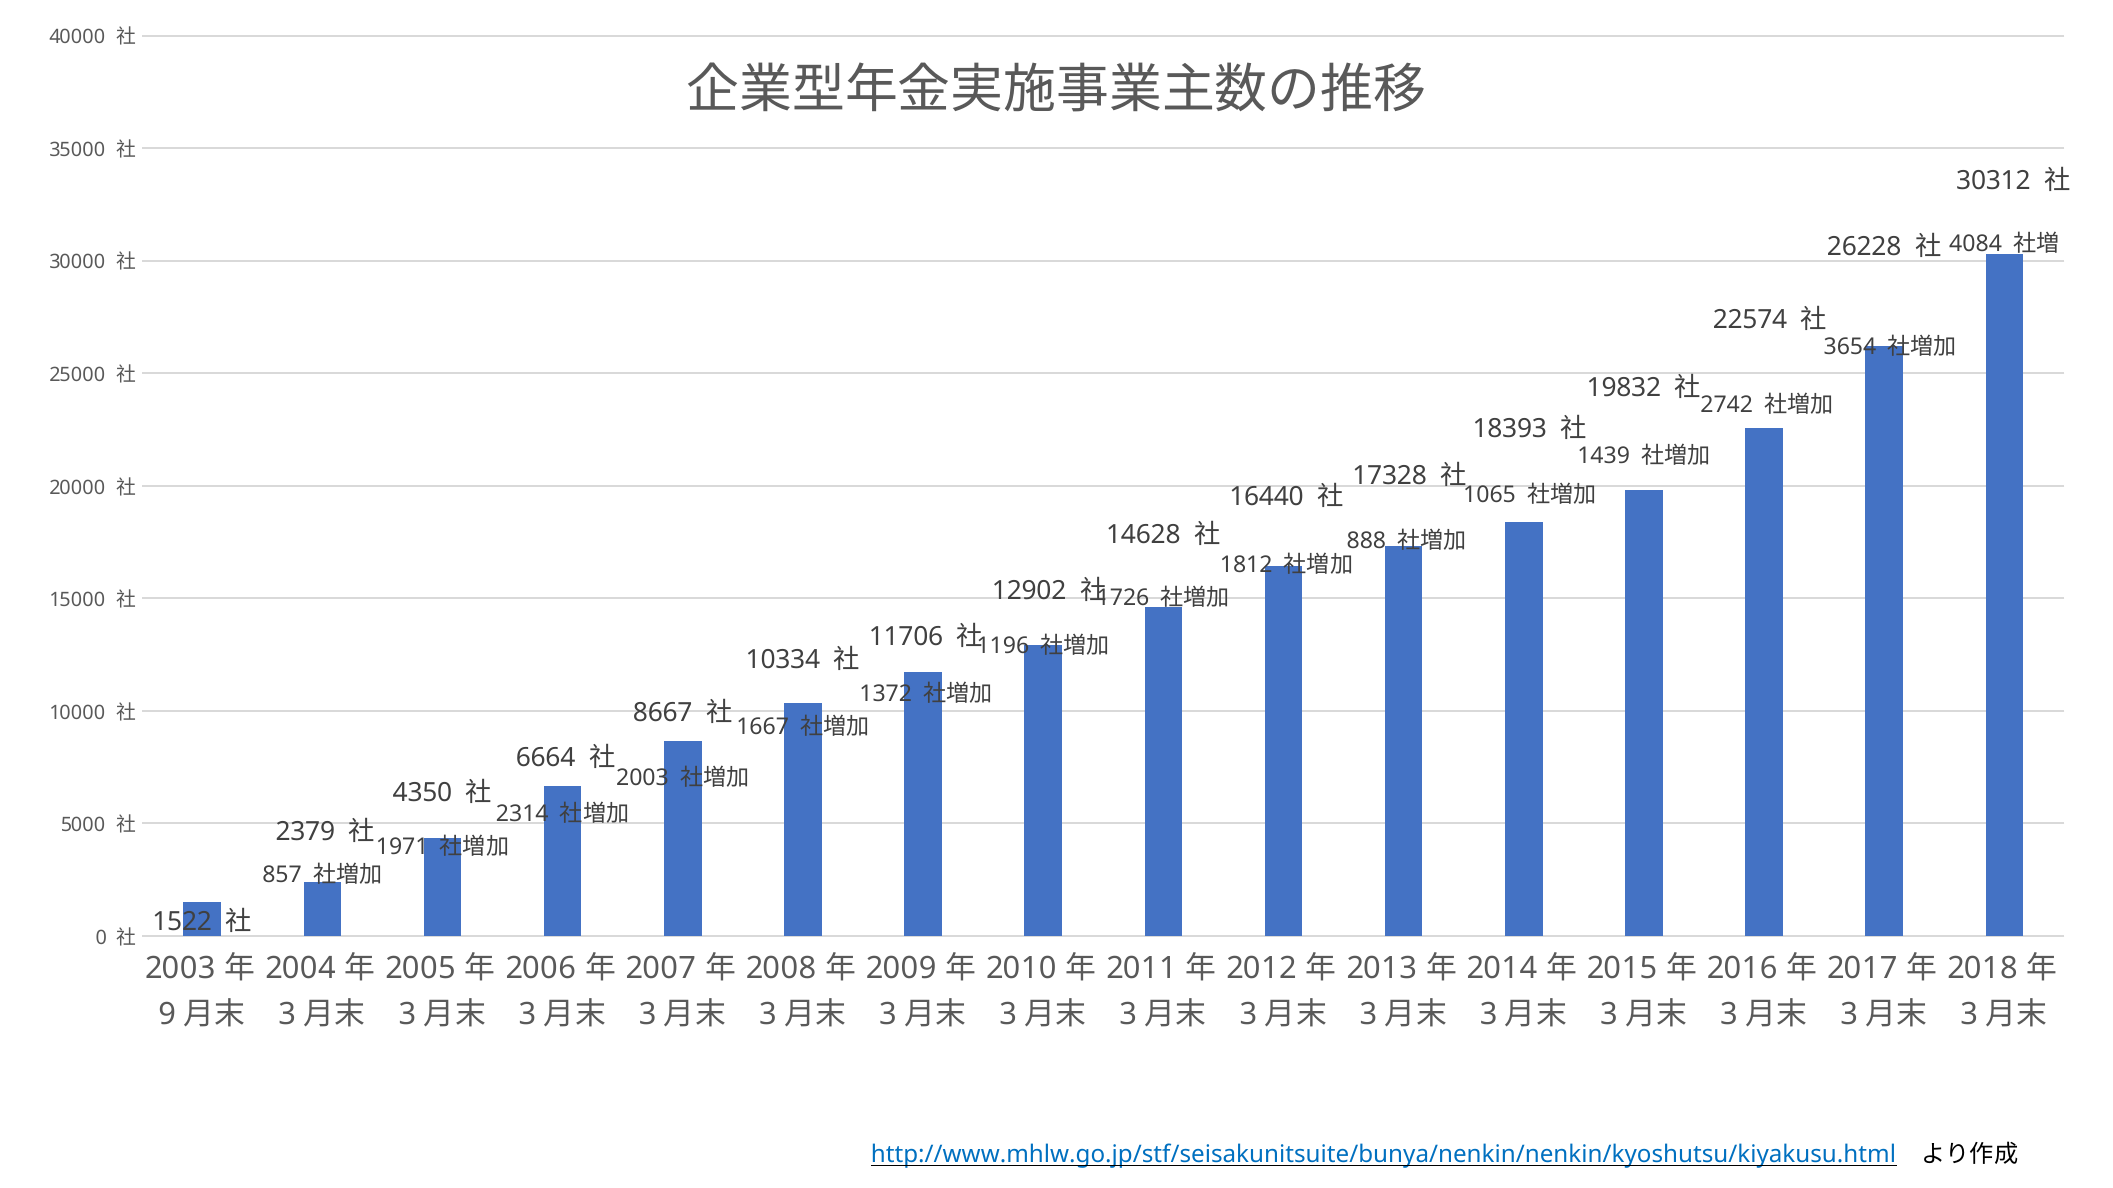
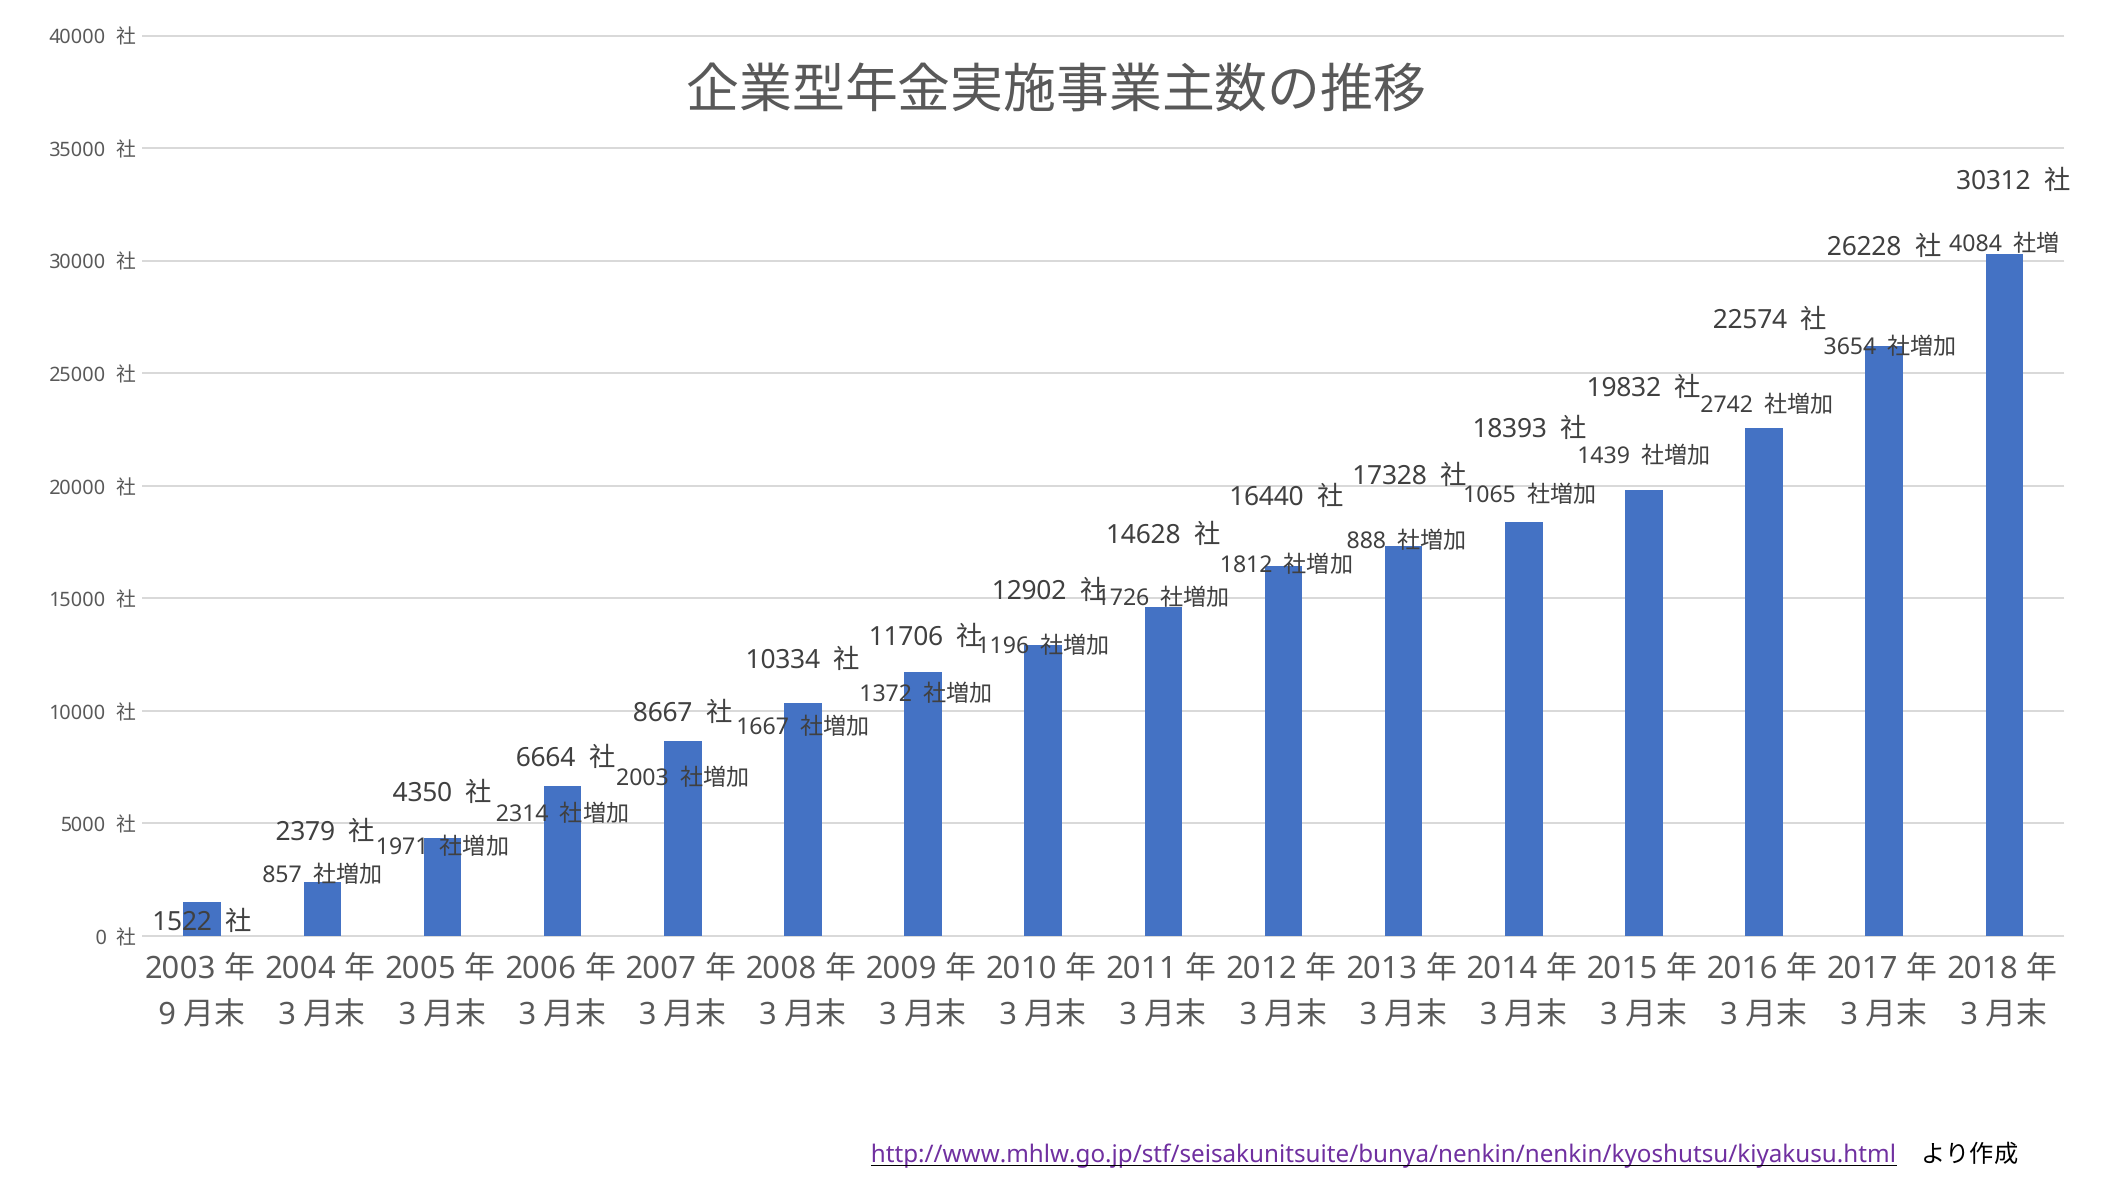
http://www.mhlw.go.jp/stf/seisakunitsuite/bunya/nenkin/nenkin/kyoshutsu/kiyakusu.html colour: blue -> purple (1383, 1155)
